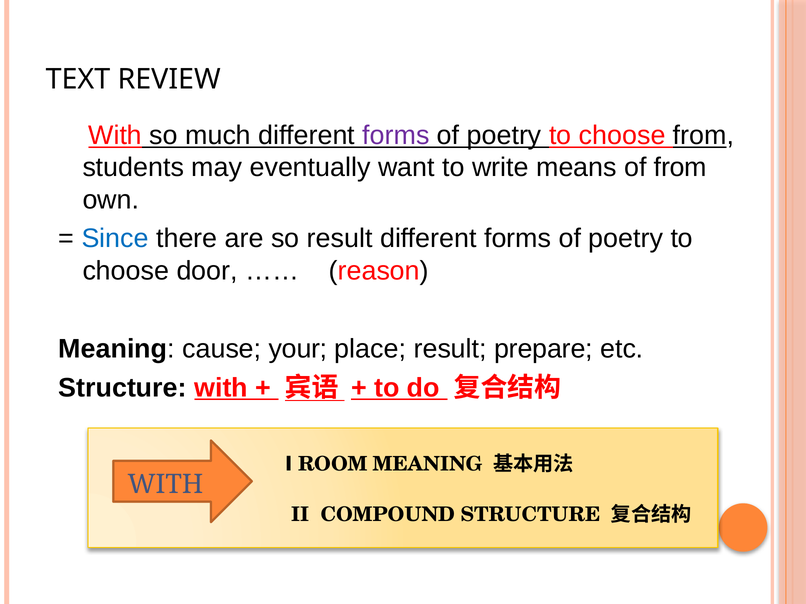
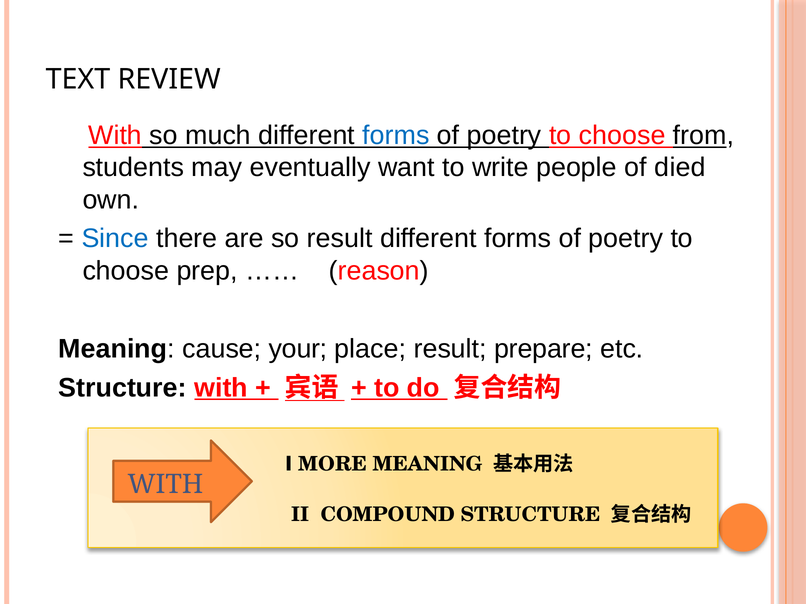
forms colour: purple -> blue (396, 135)
means: means -> people (576, 168)
of from: from -> died (680, 168)
door: door -> prep (207, 271)
ROOM: ROOM -> MORE (333, 465)
